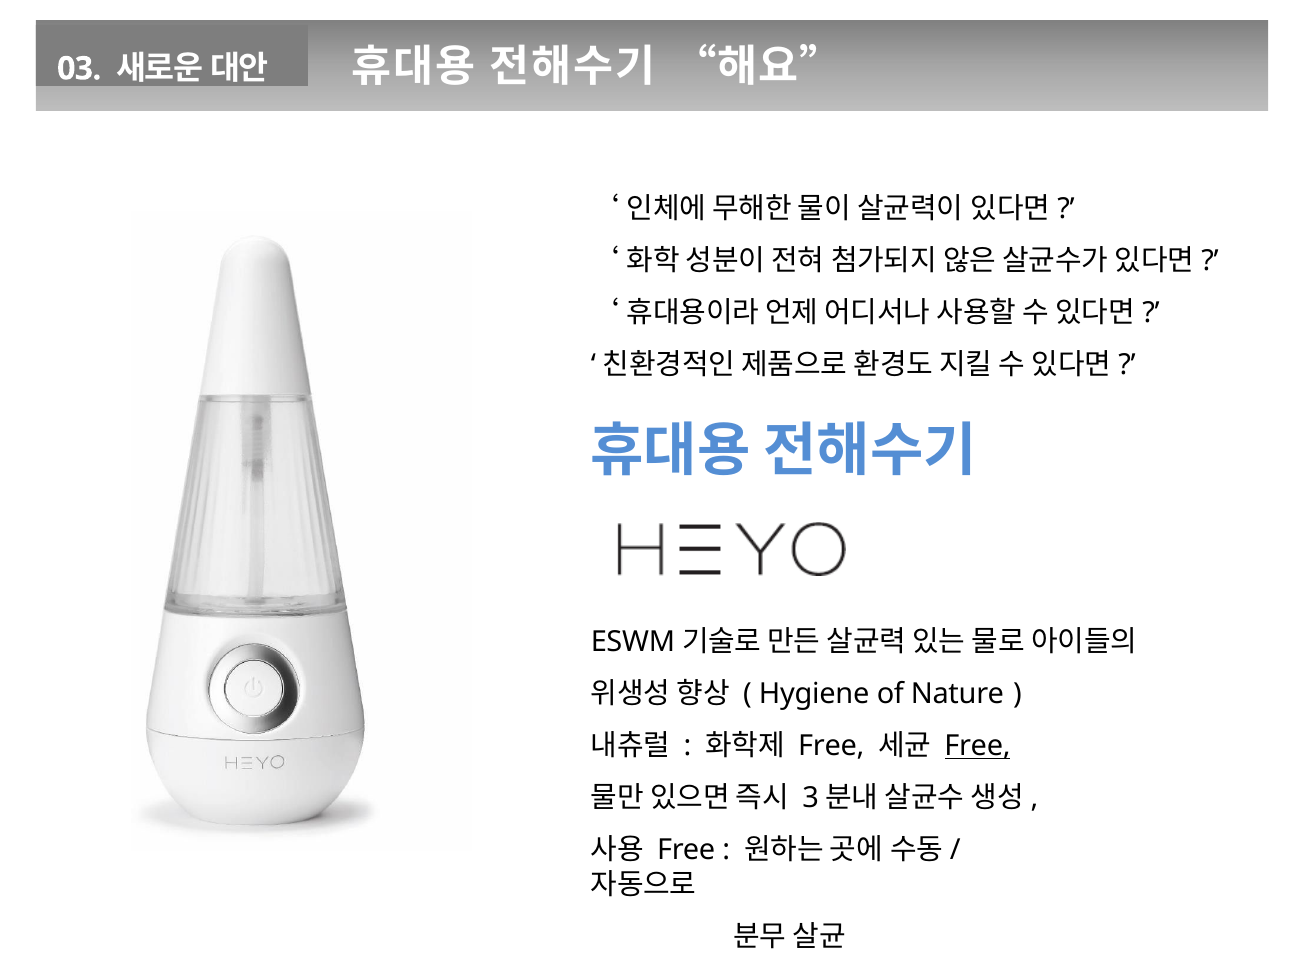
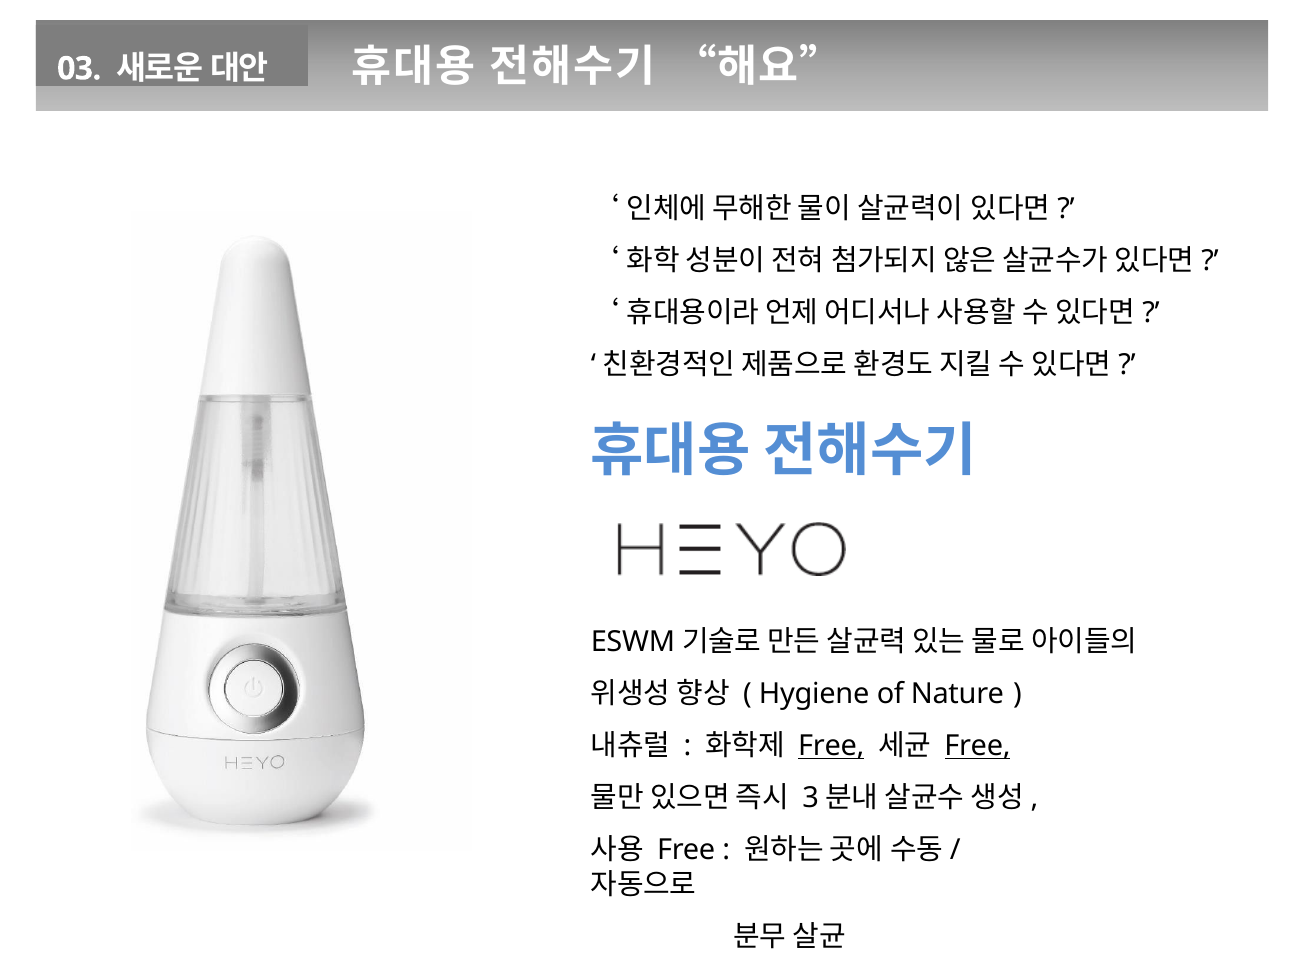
Free underline: none -> present (831, 746)
